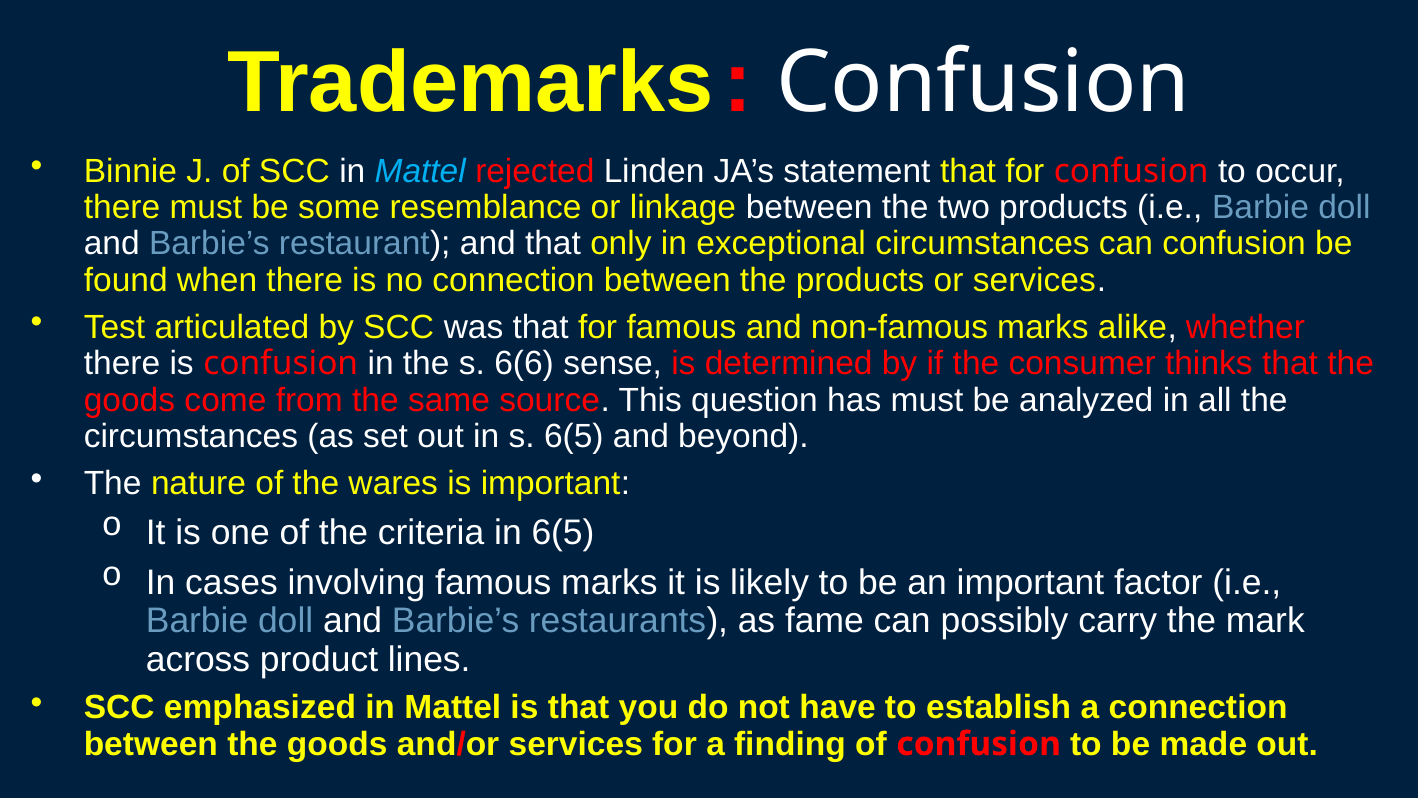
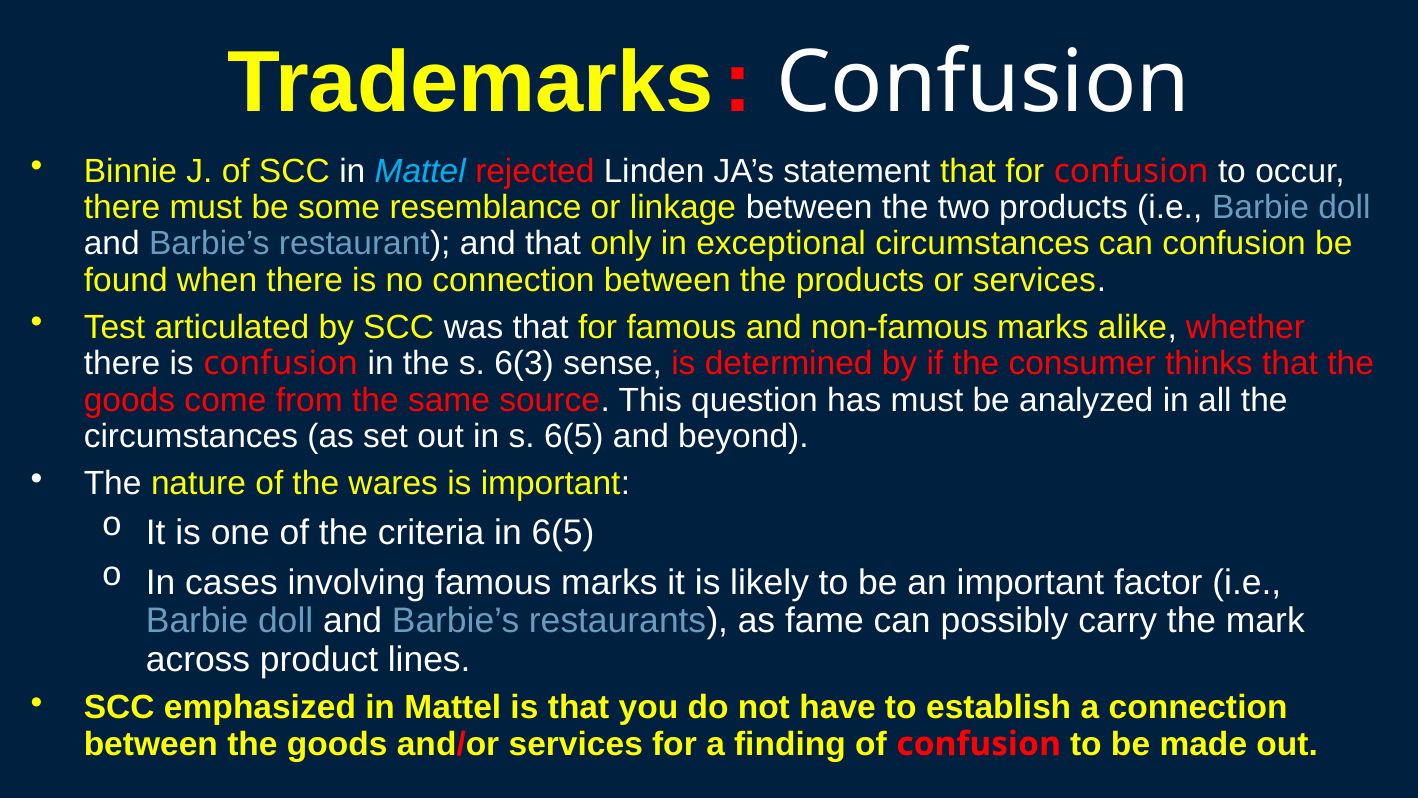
6(6: 6(6 -> 6(3 (524, 364)
